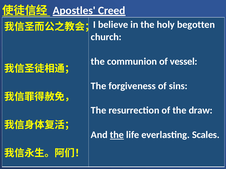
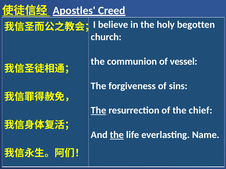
The underline: none -> present (99, 111)
draw: draw -> chief (201, 111)
Scales: Scales -> Name (206, 135)
